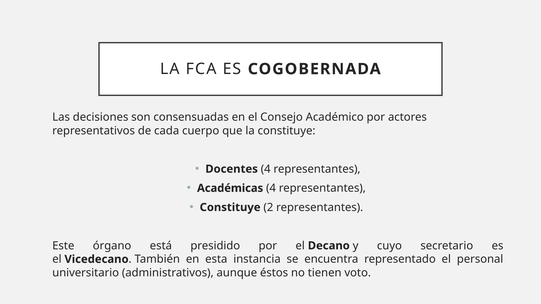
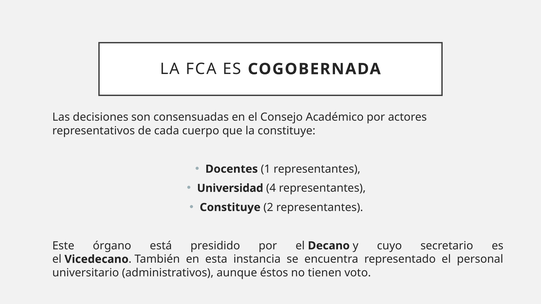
Docentes 4: 4 -> 1 (266, 169)
Académicas: Académicas -> Universidad (230, 188)
